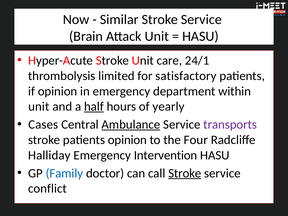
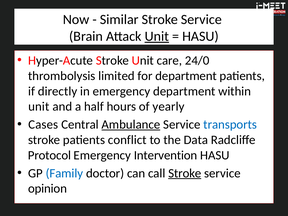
Unit underline: none -> present (157, 36)
24/1: 24/1 -> 24/0 (197, 60)
for satisfactory: satisfactory -> department (186, 76)
if opinion: opinion -> directly (58, 91)
half underline: present -> none (94, 107)
transports colour: purple -> blue (230, 124)
patients opinion: opinion -> conflict (127, 140)
Four: Four -> Data (196, 140)
Halliday: Halliday -> Protocol (49, 155)
conflict: conflict -> opinion (48, 189)
